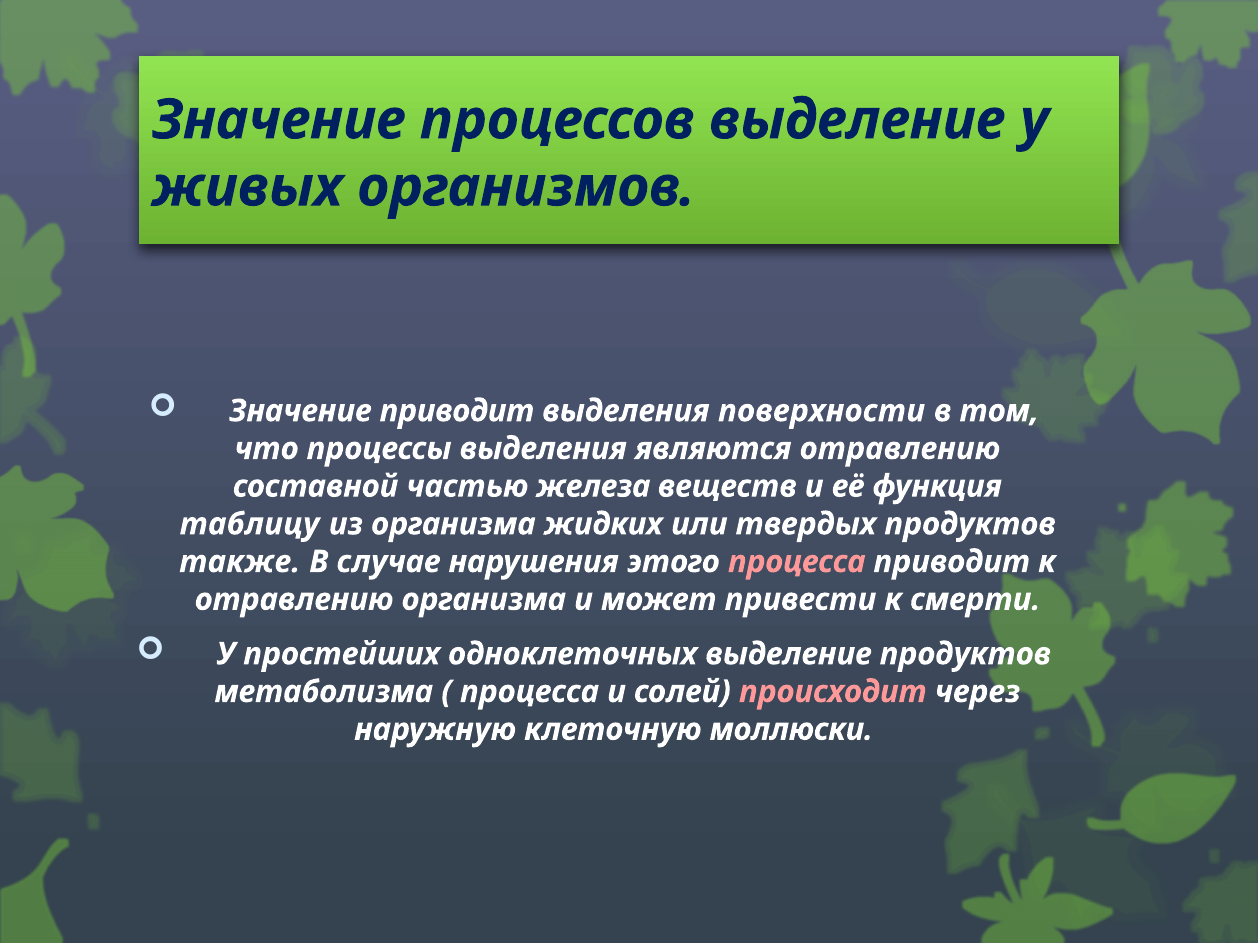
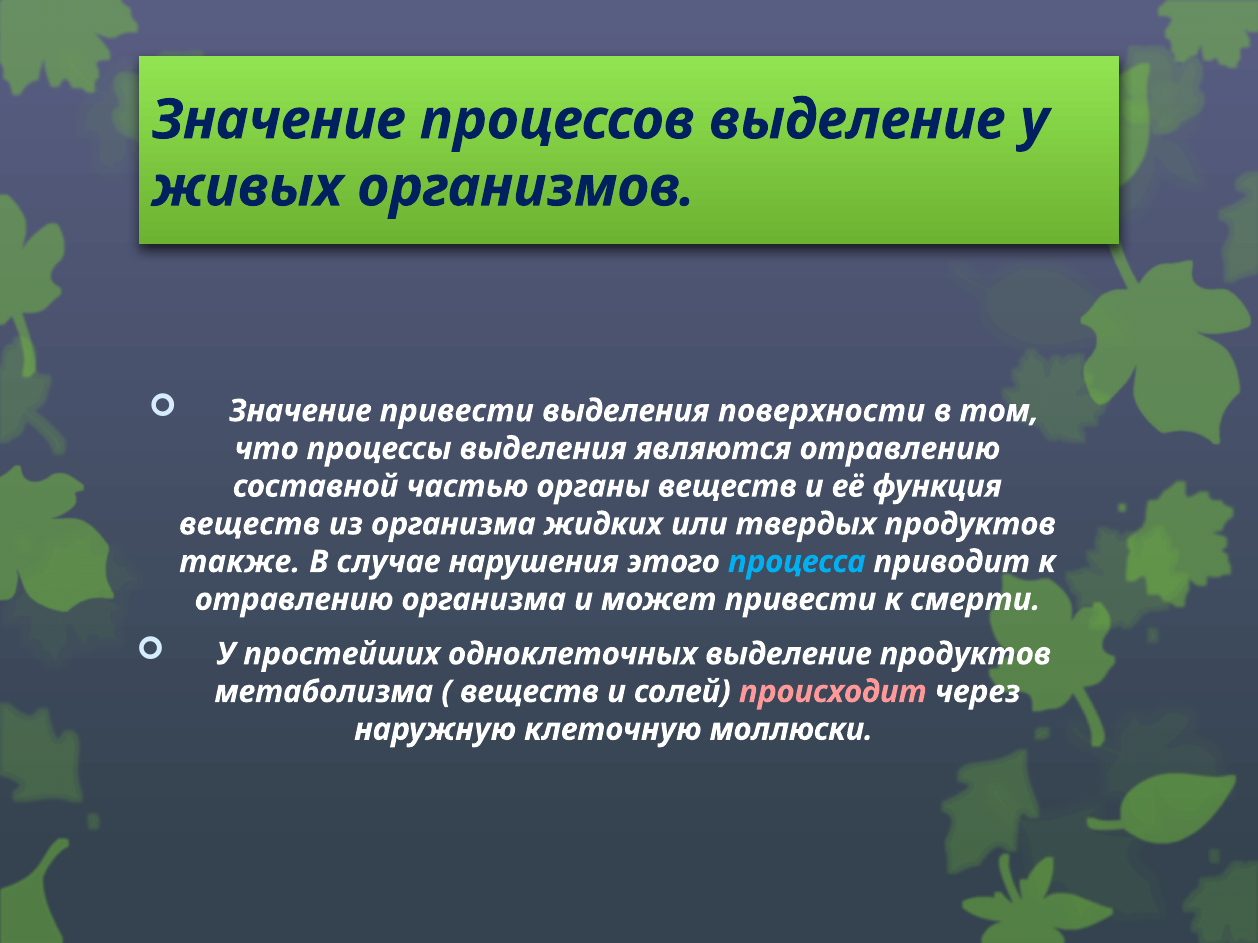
Значение приводит: приводит -> привести (457, 411)
железа: железа -> органы (593, 487)
таблицу: таблицу -> веществ (250, 524)
процесса colour: pink -> light blue (797, 562)
процесса: процесса -> веществ (530, 692)
